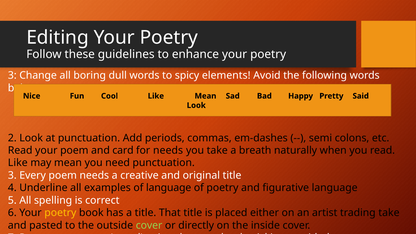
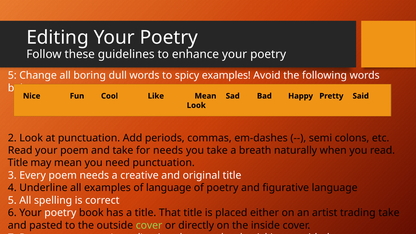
3: 3 -> 5 (12, 76)
spicy elements: elements -> examples (226, 76)
and card: card -> take (123, 150)
Like: Like -> Title (18, 163)
poetry colour: yellow -> white (60, 213)
